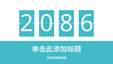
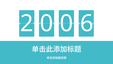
0 8: 8 -> 0 (66, 23)
